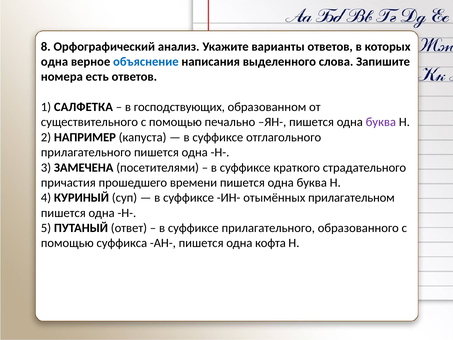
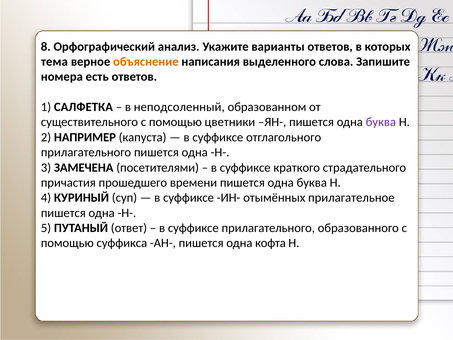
одна: одна -> тема (54, 62)
объяснение colour: blue -> orange (146, 62)
господствующих: господствующих -> неподсоленный (179, 107)
печально: печально -> цветники (230, 122)
прилагательном: прилагательном -> прилагательное (351, 198)
